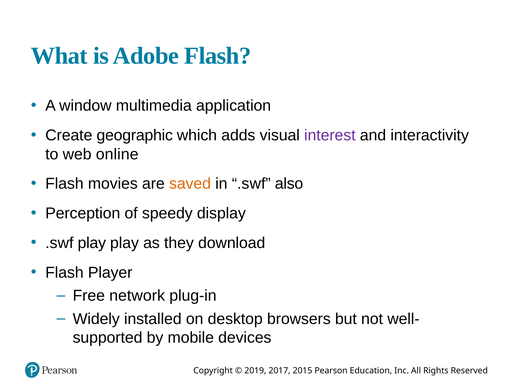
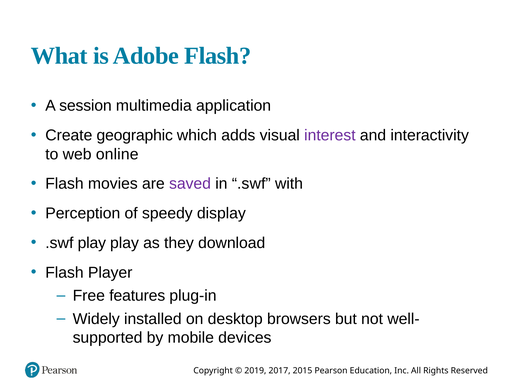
window: window -> session (85, 106)
saved colour: orange -> purple (190, 184)
also: also -> with (289, 184)
network: network -> features (137, 296)
